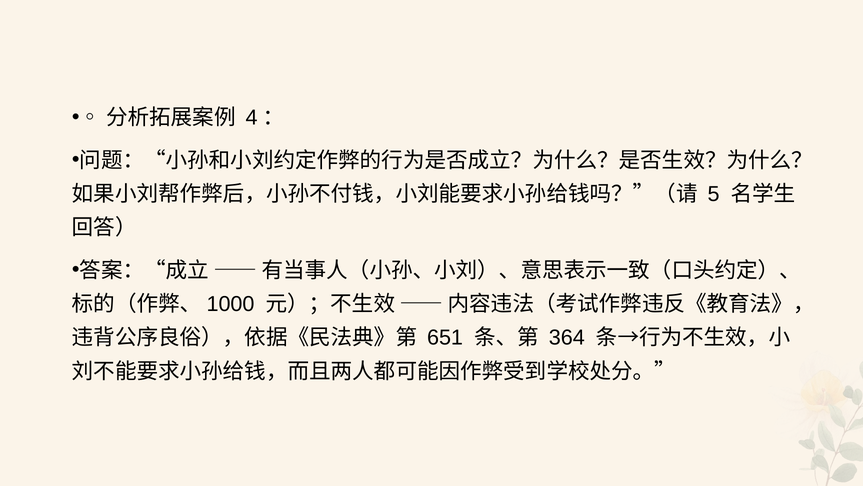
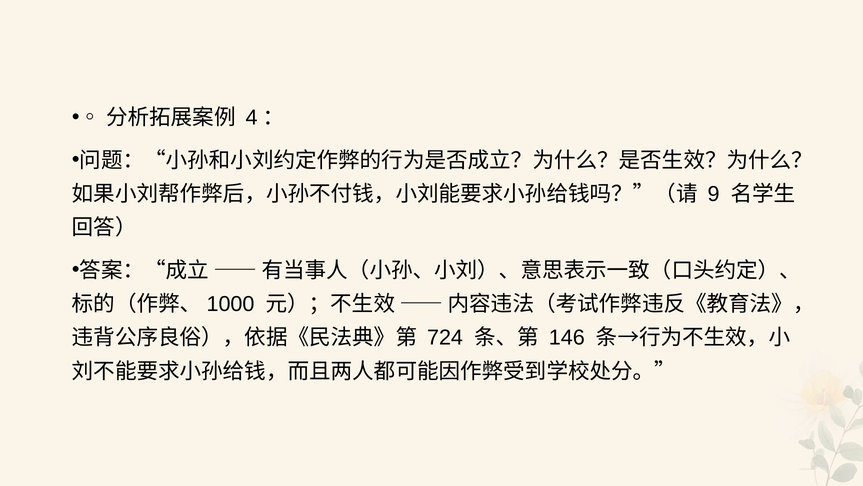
5: 5 -> 9 (714, 194)
651: 651 -> 724 (445, 337)
364: 364 -> 146 (567, 337)
